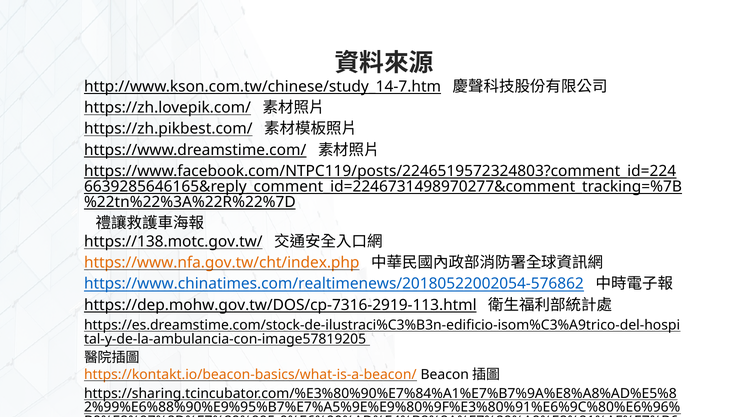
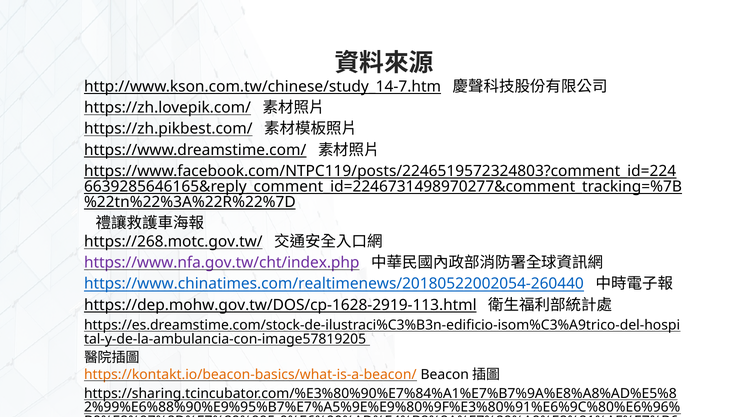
https://138.motc.gov.tw/: https://138.motc.gov.tw/ -> https://268.motc.gov.tw/ (173, 242)
https://www.nfa.gov.tw/cht/index.php colour: orange -> purple (222, 263)
https://www.chinatimes.com/realtimenews/20180522002054-576862: https://www.chinatimes.com/realtimenews/20180522002054-576862 -> https://www.chinatimes.com/realtimenews/20180522002054-260440 (334, 284)
https://dep.mohw.gov.tw/DOS/cp-7316-2919-113.html: https://dep.mohw.gov.tw/DOS/cp-7316-2919-113.html -> https://dep.mohw.gov.tw/DOS/cp-1628-2919-113.html (280, 305)
